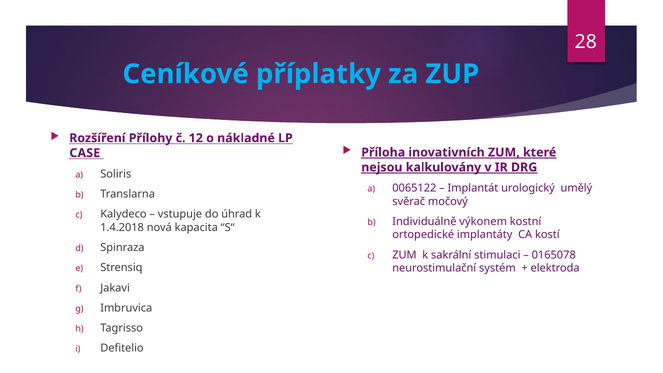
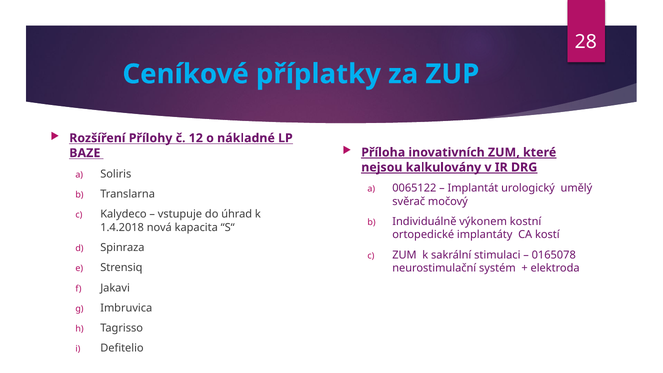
CASE: CASE -> BAZE (85, 153)
